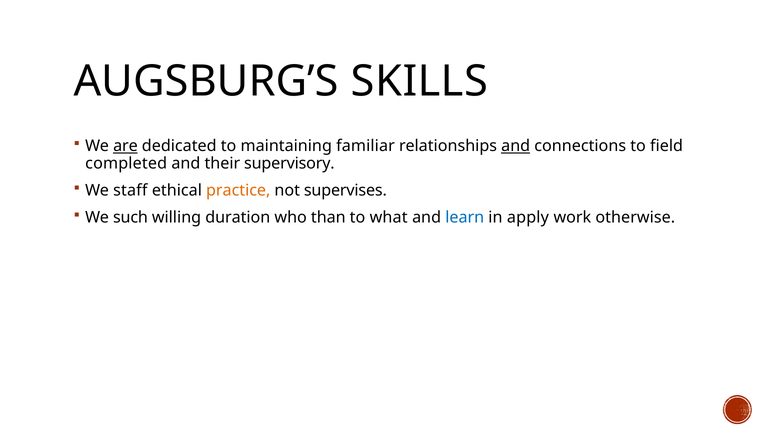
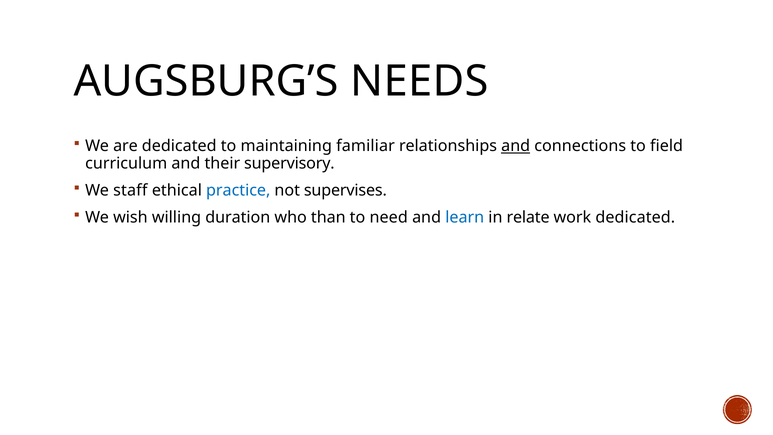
SKILLS: SKILLS -> NEEDS (419, 81)
are underline: present -> none (125, 146)
completed: completed -> curriculum (126, 163)
practice colour: orange -> blue (238, 190)
such: such -> wish (130, 217)
what: what -> need (389, 217)
apply: apply -> relate (528, 217)
work otherwise: otherwise -> dedicated (635, 217)
